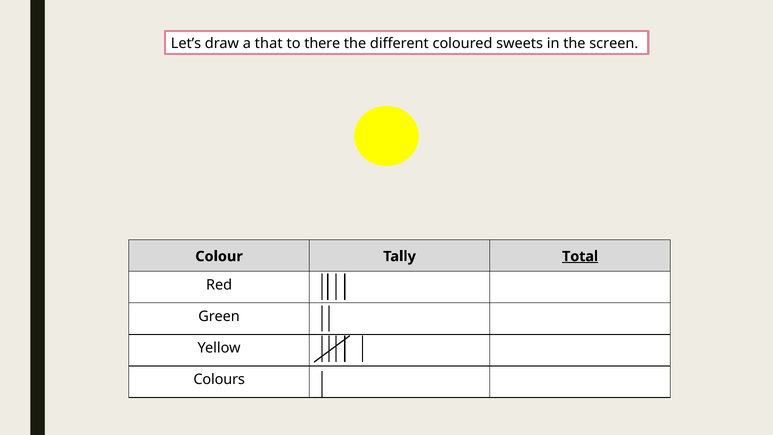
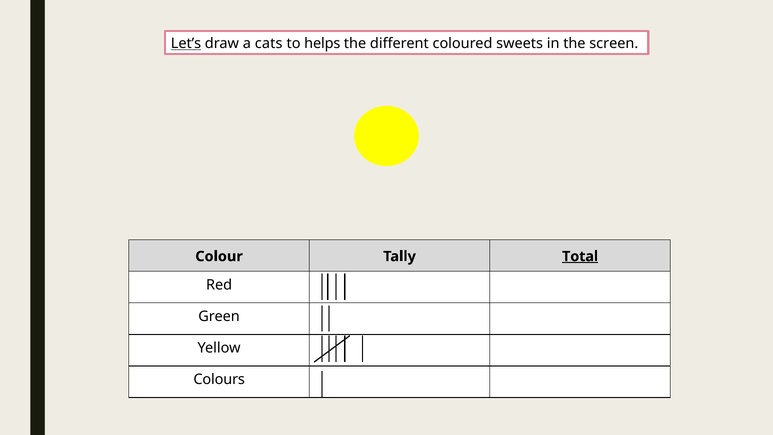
Let’s underline: none -> present (186, 43)
that: that -> cats (269, 43)
there: there -> helps (322, 43)
